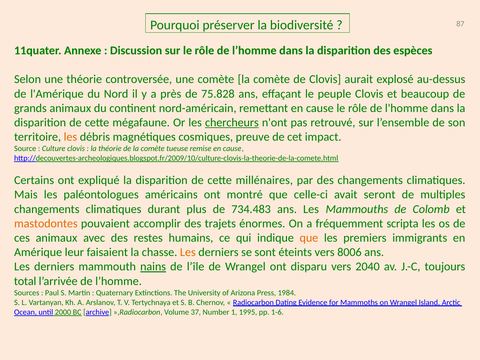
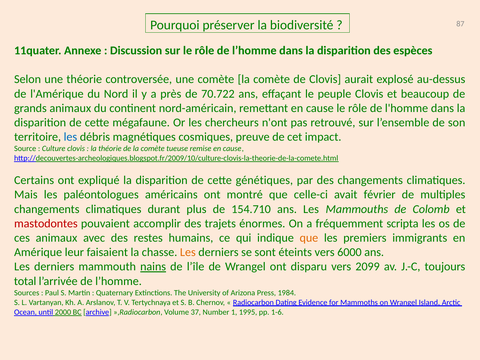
75.828: 75.828 -> 70.722 (218, 94)
chercheurs underline: present -> none (232, 123)
les colour: orange -> blue (70, 137)
millénaires: millénaires -> génétiques (264, 180)
seront: seront -> février (380, 195)
734.483: 734.483 -> 154.710 (251, 209)
mastodontes colour: orange -> red (46, 223)
8006: 8006 -> 6000 (349, 252)
2040: 2040 -> 2099 (368, 267)
